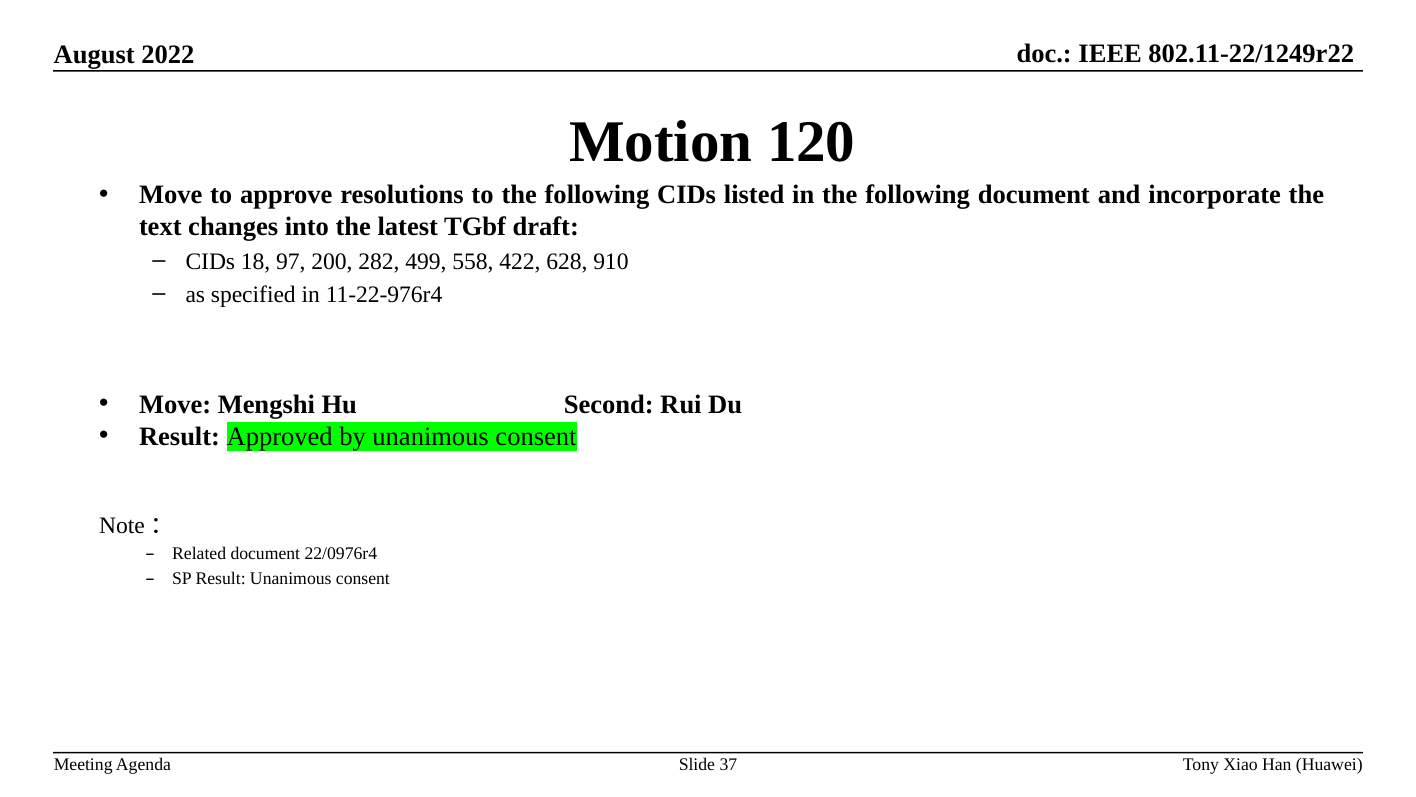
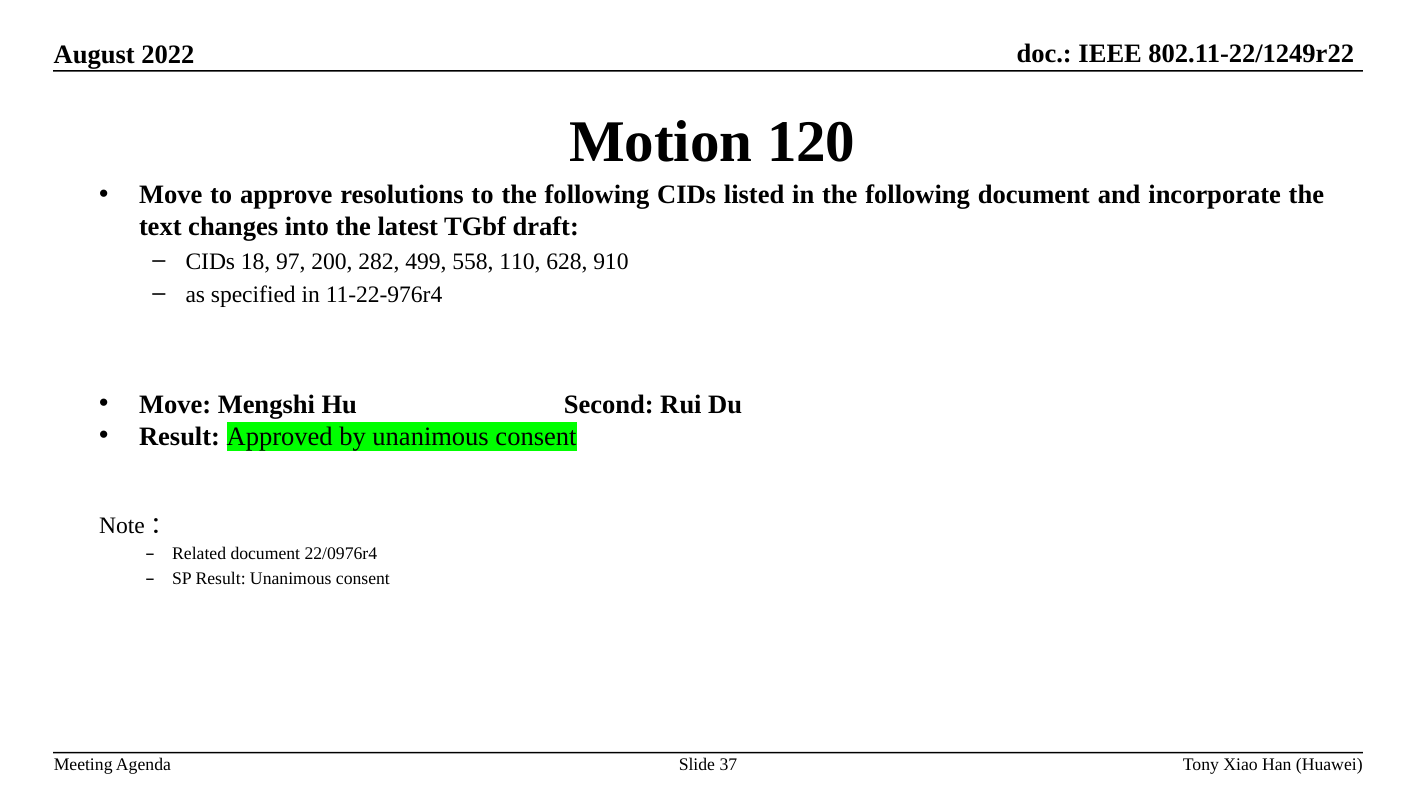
422: 422 -> 110 (520, 261)
